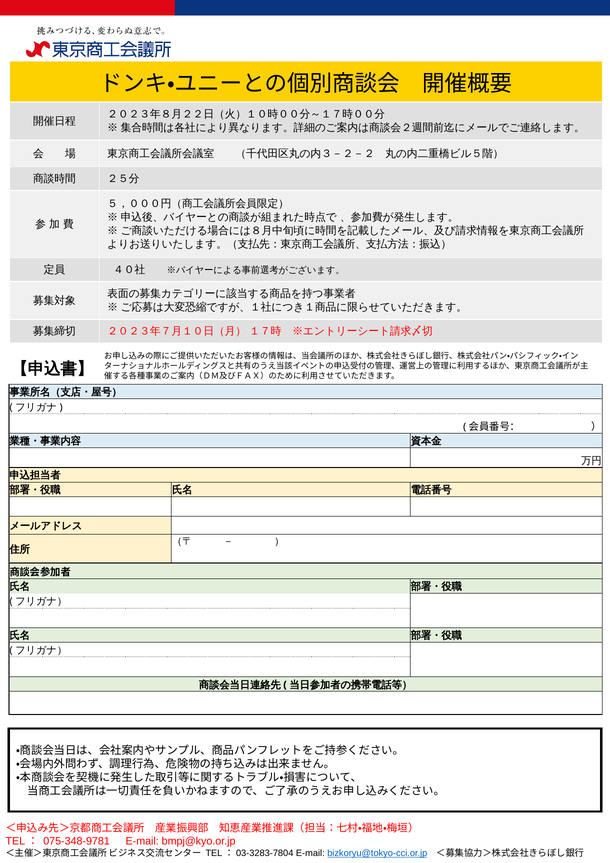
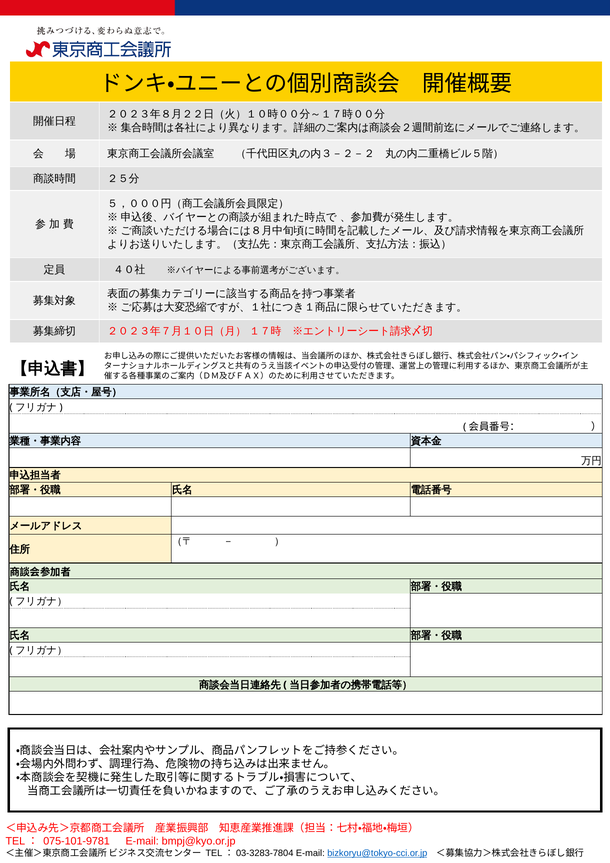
075-348‐9781: 075-348‐9781 -> 075-101‐9781 (77, 841)
